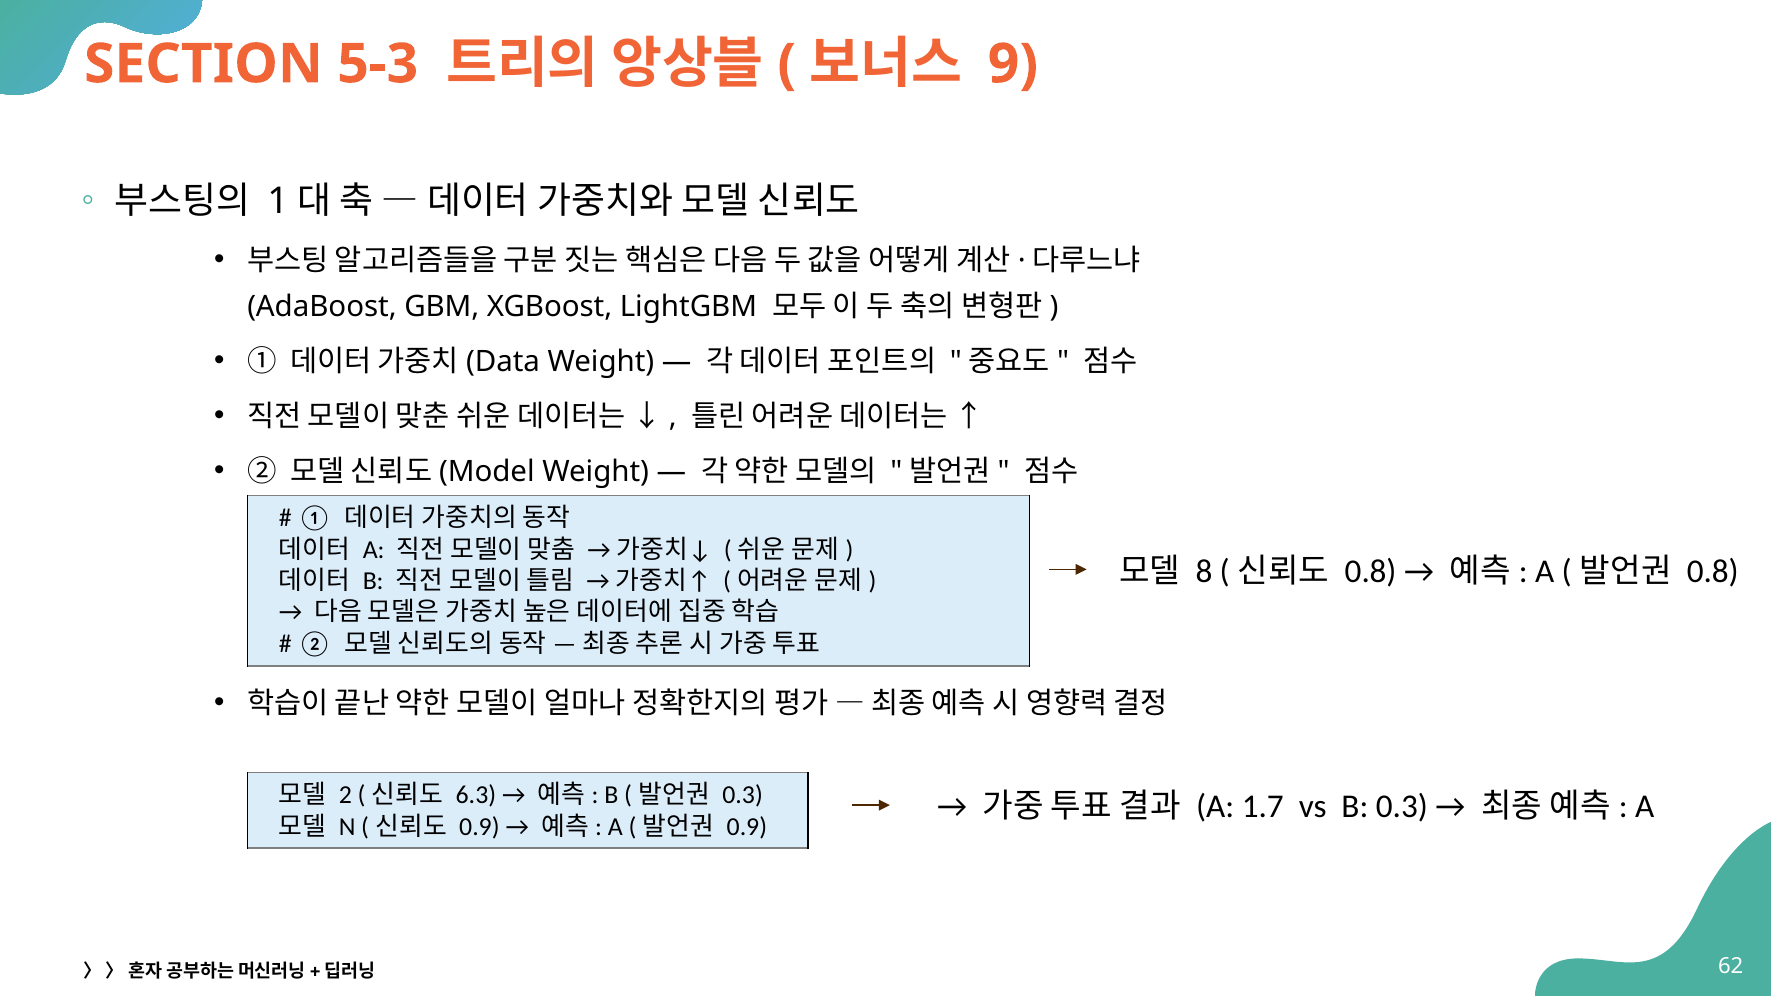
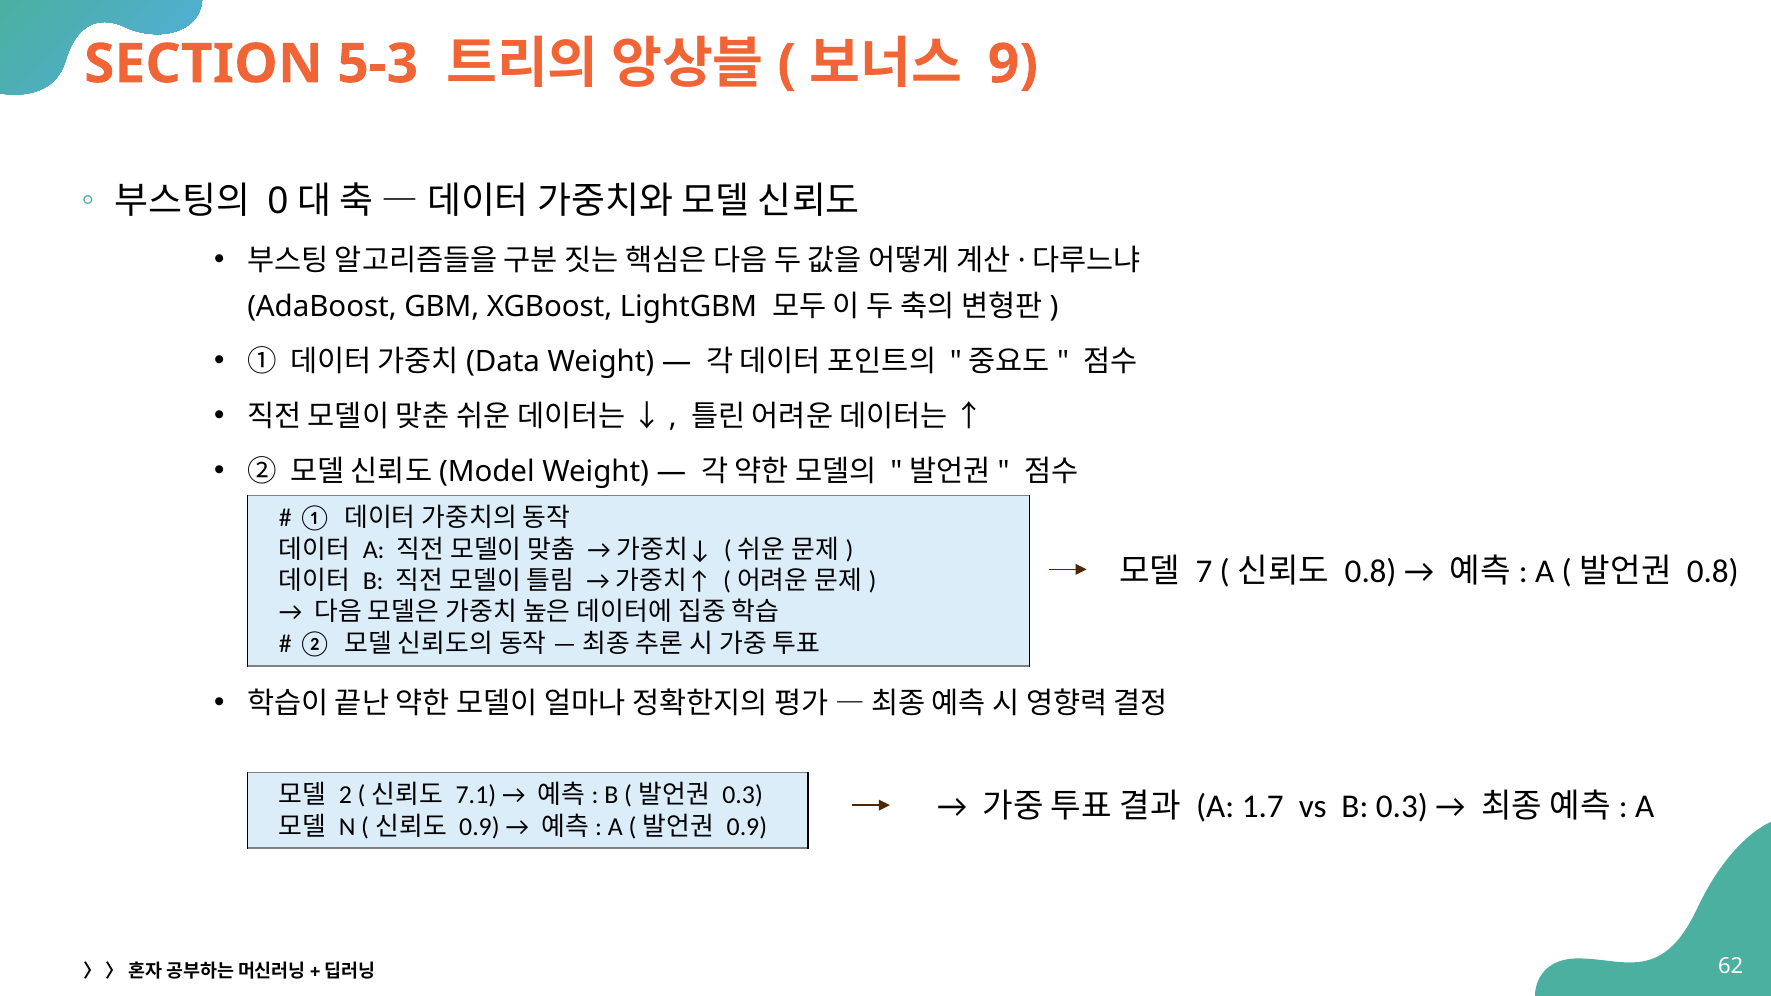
1: 1 -> 0 (278, 202)
8: 8 -> 7 (1204, 572)
6.3: 6.3 -> 7.1 (476, 795)
